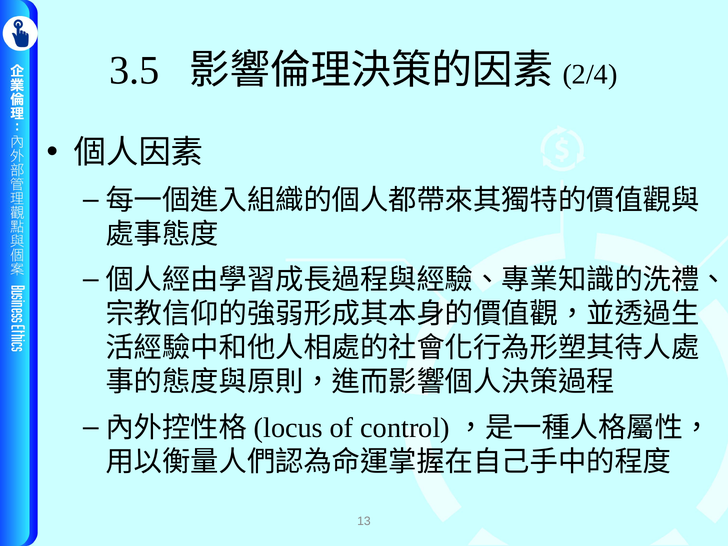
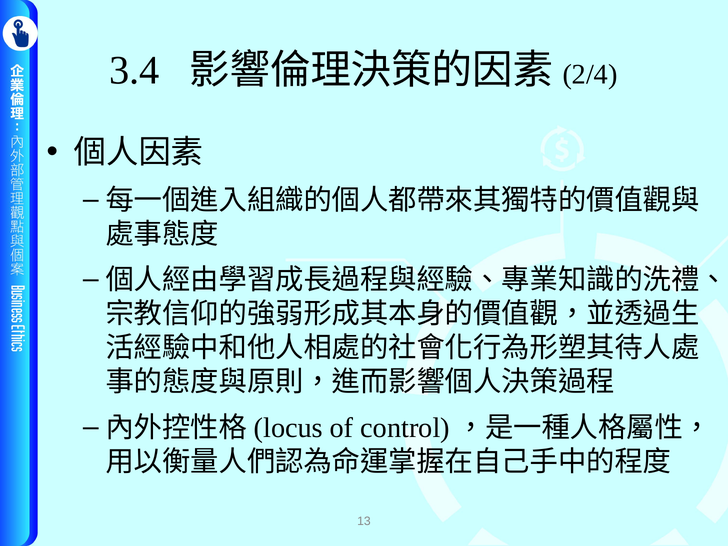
3.5: 3.5 -> 3.4 (134, 70)
